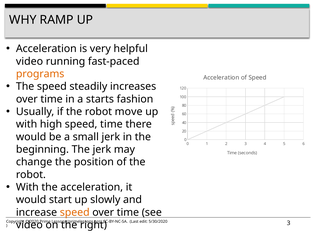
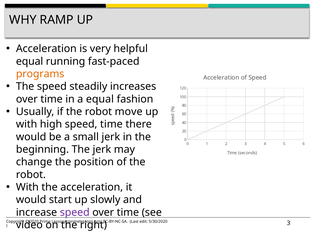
video: video -> equal (30, 61)
a starts: starts -> equal (100, 99)
speed colour: orange -> purple (75, 213)
